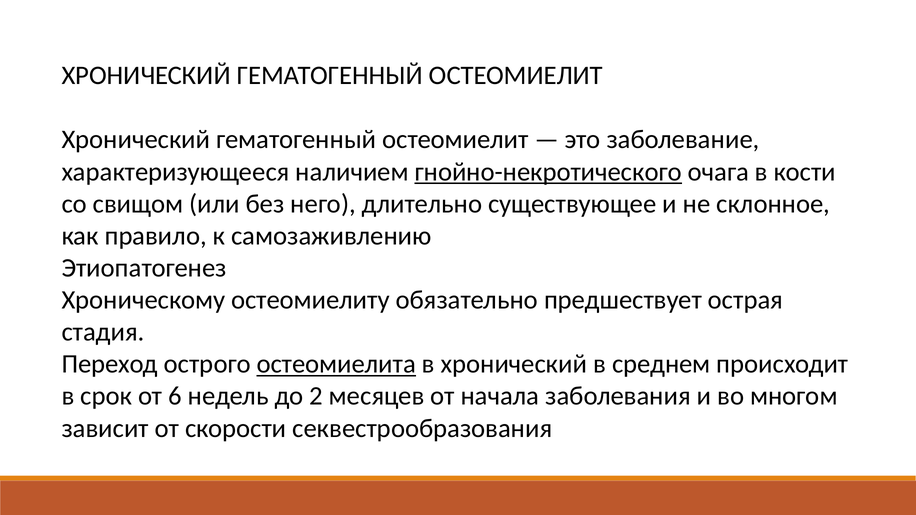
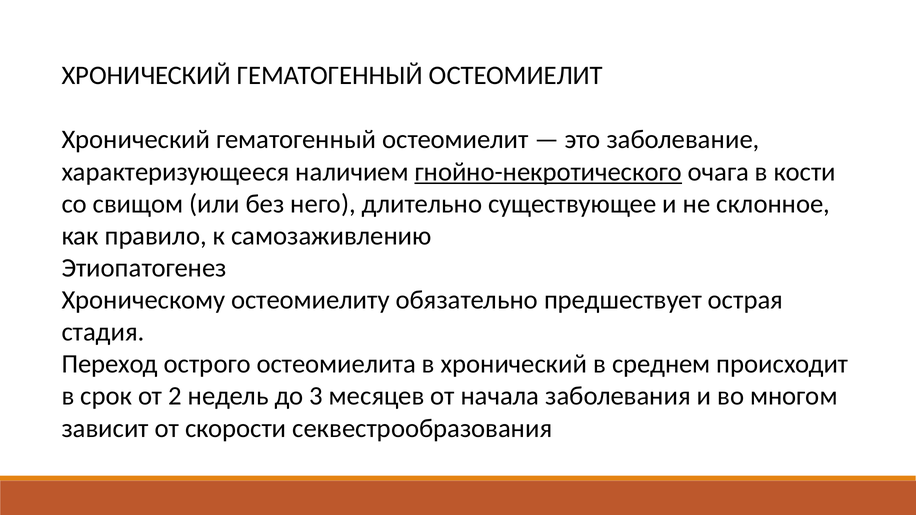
остеомиелита underline: present -> none (336, 364)
6: 6 -> 2 (175, 396)
2: 2 -> 3 (316, 396)
